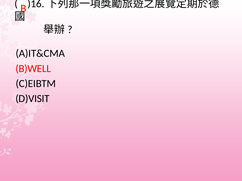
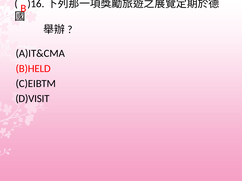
B)WELL: B)WELL -> B)HELD (33, 69)
